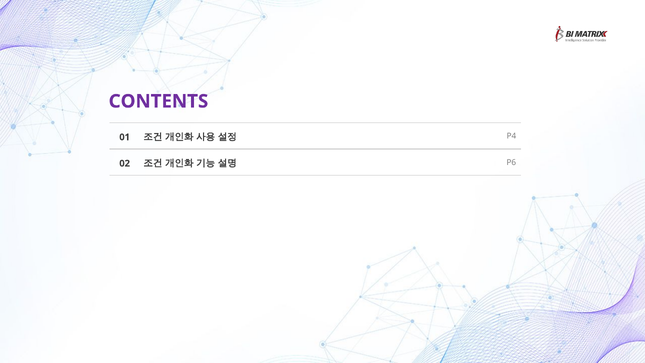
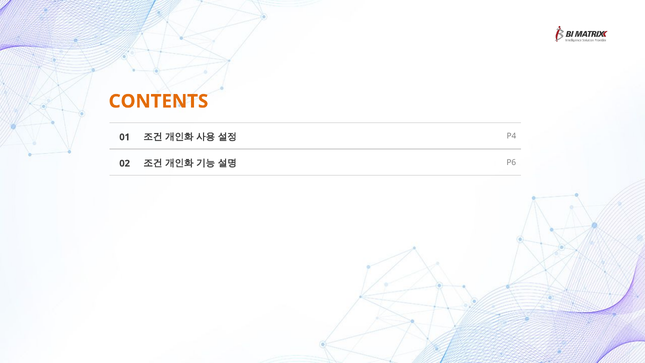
CONTENTS colour: purple -> orange (158, 101)
